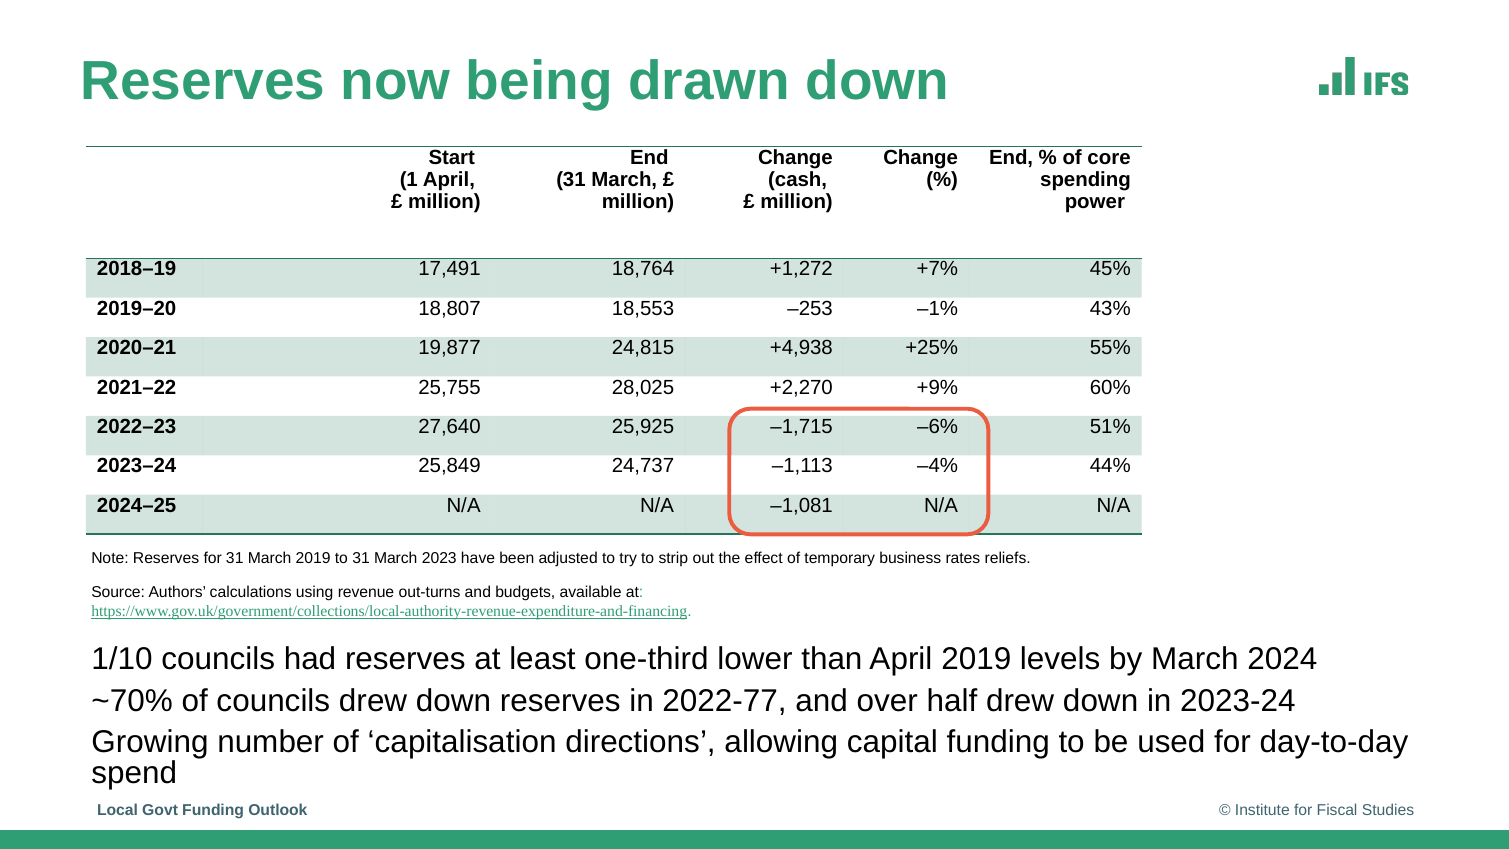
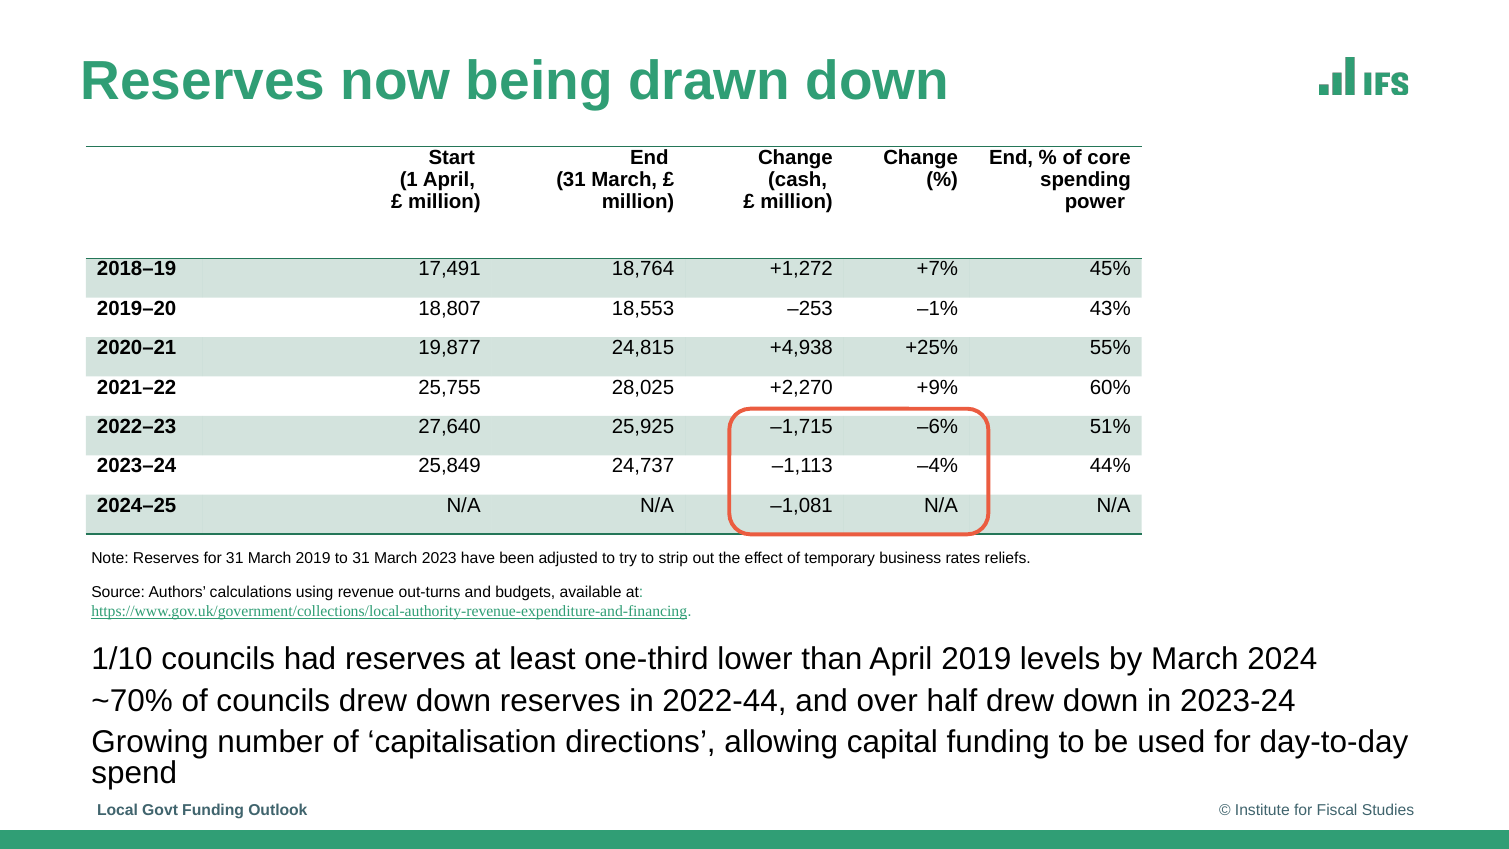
2022-77: 2022-77 -> 2022-44 (725, 701)
